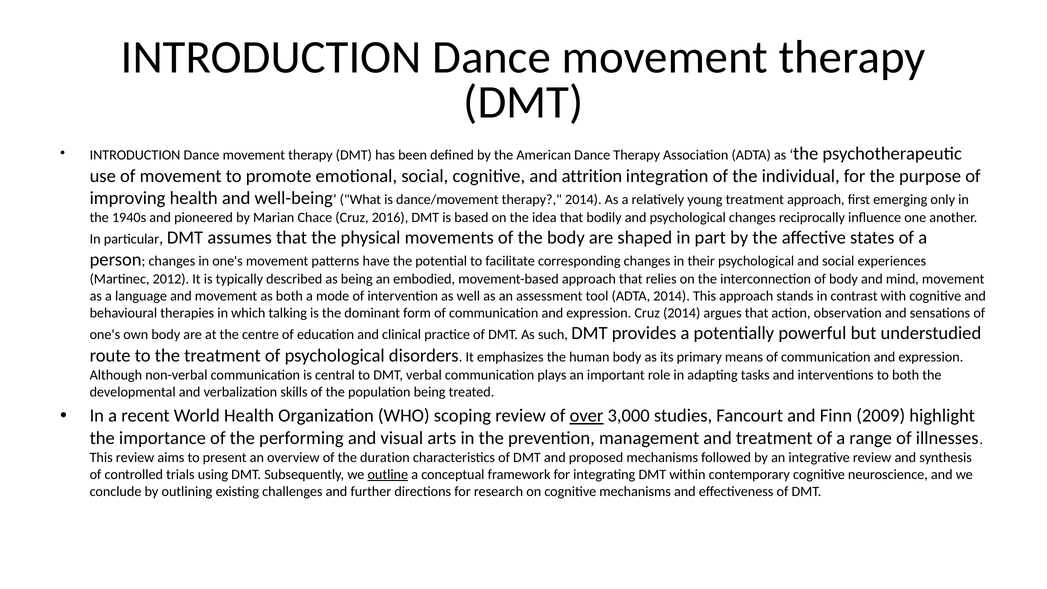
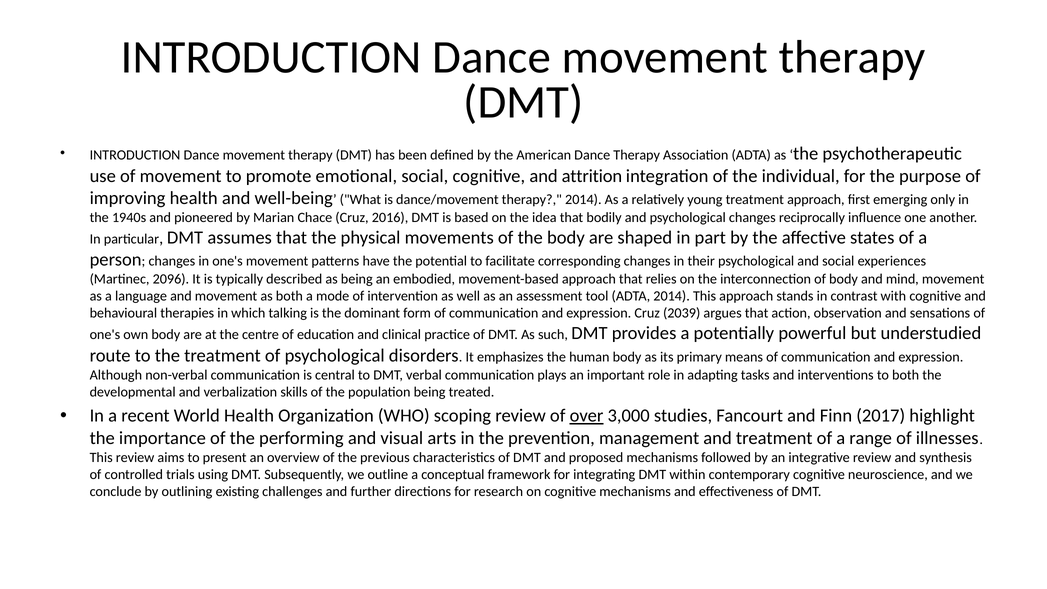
2012: 2012 -> 2096 (171, 279)
Cruz 2014: 2014 -> 2039 (682, 313)
2009: 2009 -> 2017 (881, 416)
duration: duration -> previous (385, 457)
outline underline: present -> none (388, 474)
